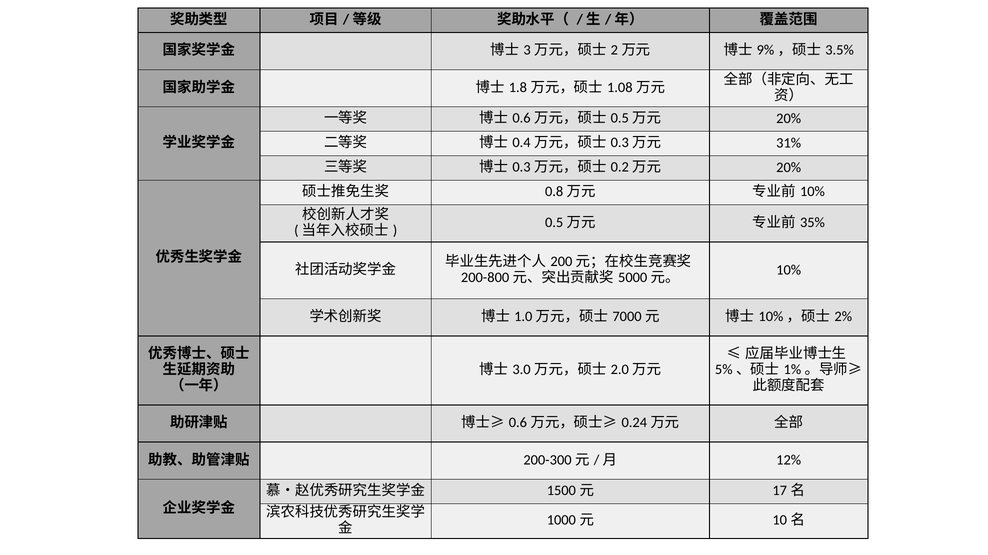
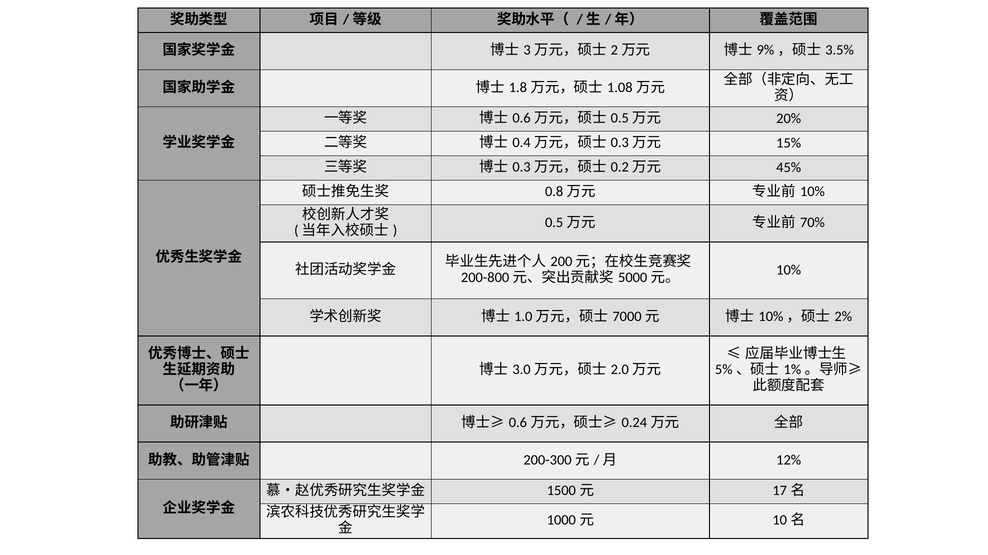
31%: 31% -> 15% (789, 143)
20%: 20% -> 45% (789, 168)
35%: 35% -> 70% (812, 223)
